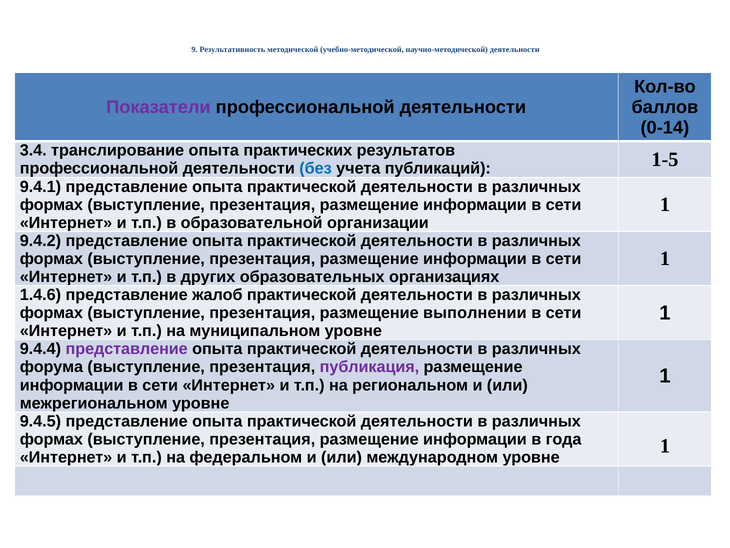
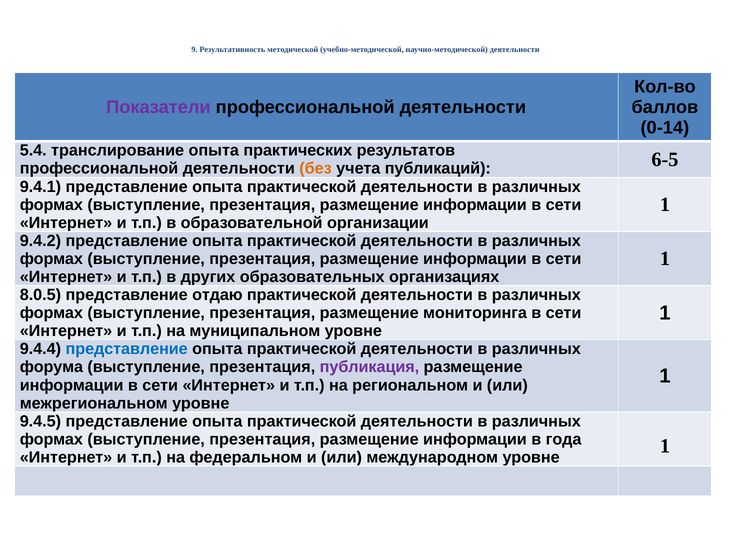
3.4: 3.4 -> 5.4 (33, 150)
без colour: blue -> orange (316, 168)
1-5: 1-5 -> 6-5 (665, 159)
1.4.6: 1.4.6 -> 8.0.5 (40, 295)
жалоб: жалоб -> отдаю (217, 295)
выполнении: выполнении -> мониторинга (475, 313)
представление colour: purple -> blue (127, 349)
